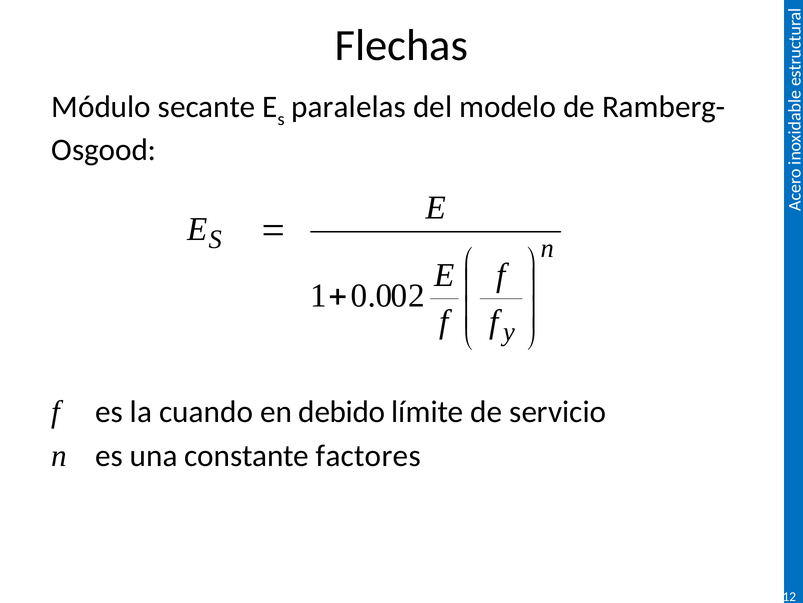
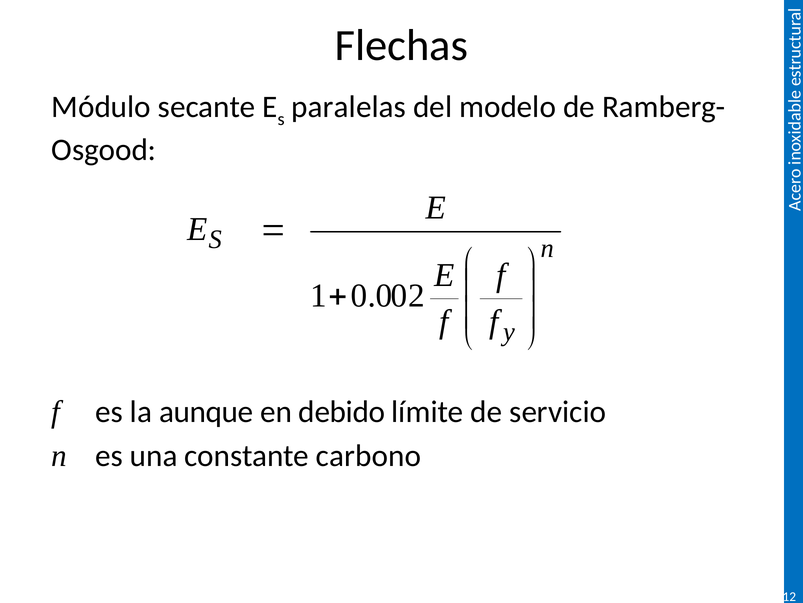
cuando: cuando -> aunque (206, 411)
factores: factores -> carbono (368, 455)
